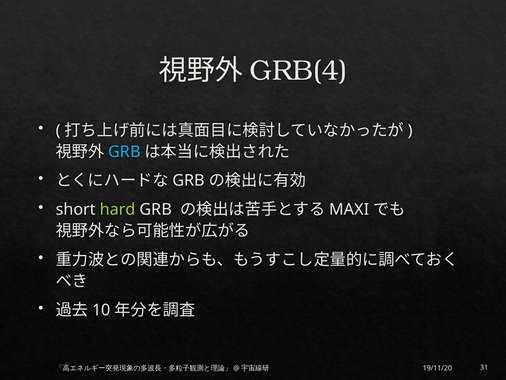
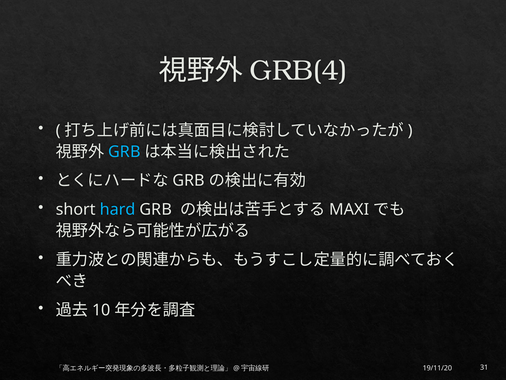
hard colour: light green -> light blue (118, 209)
